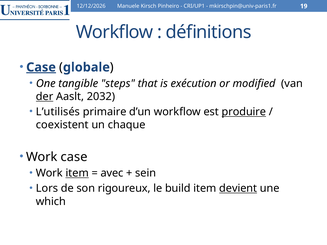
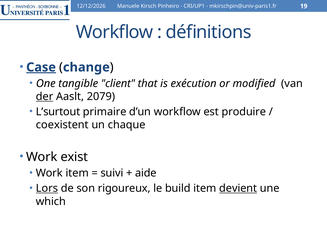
globale: globale -> change (86, 67)
steps: steps -> client (118, 84)
2032: 2032 -> 2079 (101, 97)
L’utilisés: L’utilisés -> L’surtout (58, 112)
produire underline: present -> none (244, 112)
Work case: case -> exist (74, 157)
item underline: present -> none (77, 173)
avec: avec -> suivi (112, 173)
sein: sein -> aide (146, 173)
Lors underline: none -> present (47, 189)
